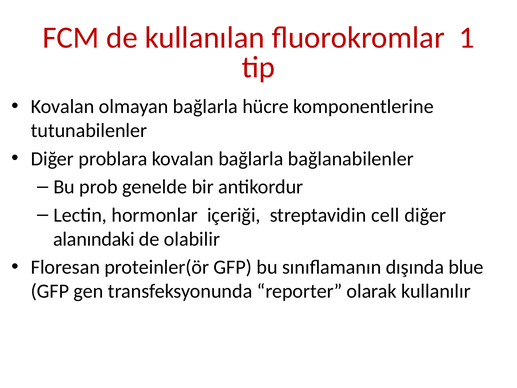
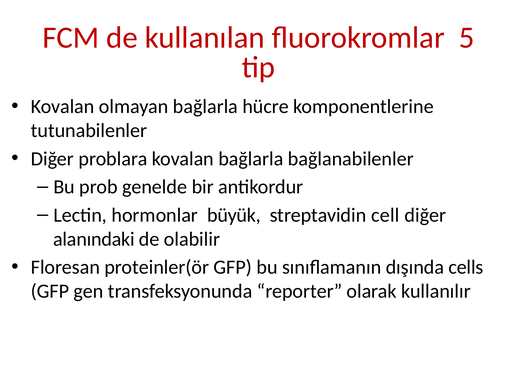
1: 1 -> 5 (467, 38)
içeriği: içeriği -> büyük (234, 215)
blue: blue -> cells (466, 267)
